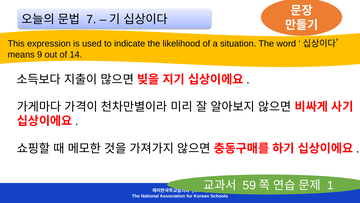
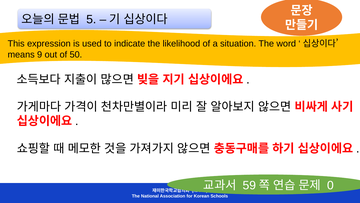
7: 7 -> 5 (91, 19)
14: 14 -> 50 (76, 54)
1: 1 -> 0 (330, 185)
